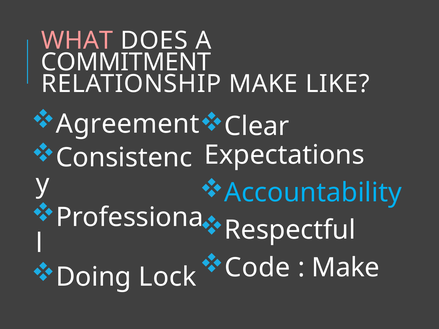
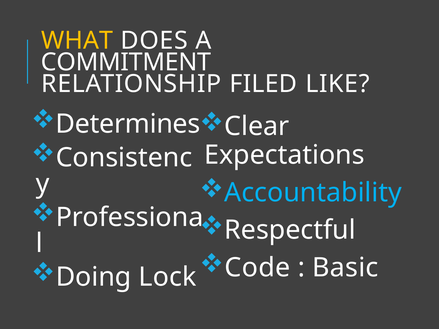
WHAT colour: pink -> yellow (77, 41)
RELATIONSHIP MAKE: MAKE -> FILED (263, 84)
Agreement: Agreement -> Determines (128, 124)
Make: Make -> Basic (345, 268)
